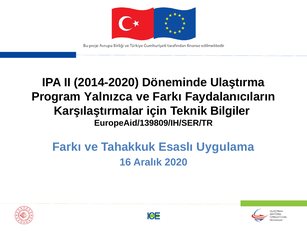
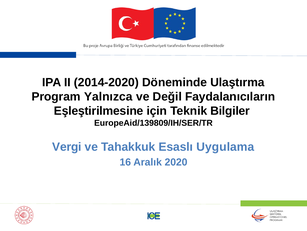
ve Farkı: Farkı -> Değil (167, 96)
Karşılaştırmalar: Karşılaştırmalar -> Eşleştirilmesine (99, 111)
Farkı: Farkı -> Vergi (67, 146)
